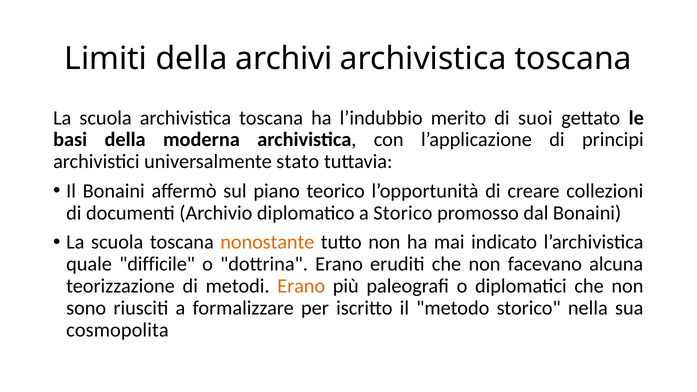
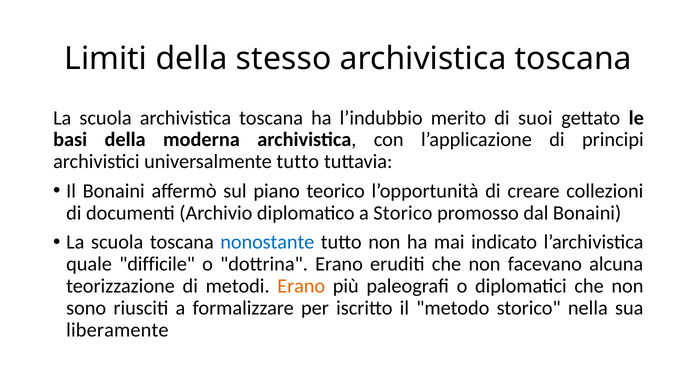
archivi: archivi -> stesso (284, 59)
universalmente stato: stato -> tutto (298, 162)
nonostante colour: orange -> blue (267, 242)
cosmopolita: cosmopolita -> liberamente (117, 330)
